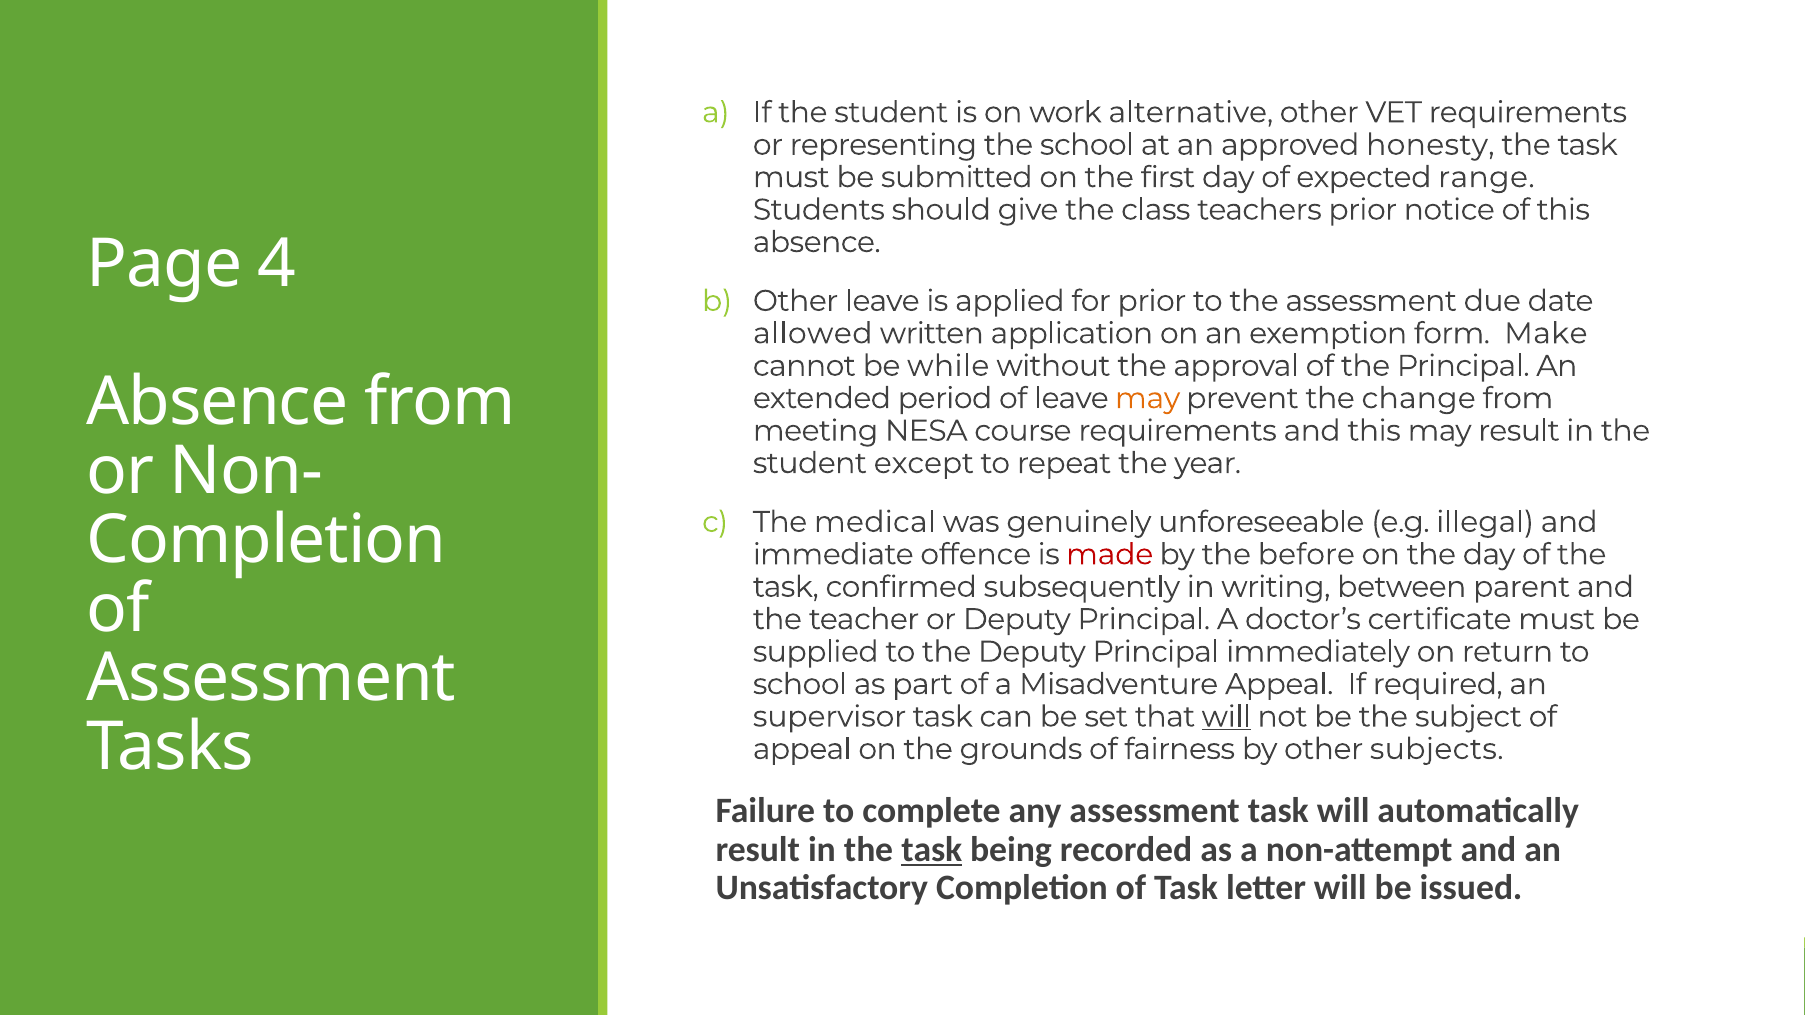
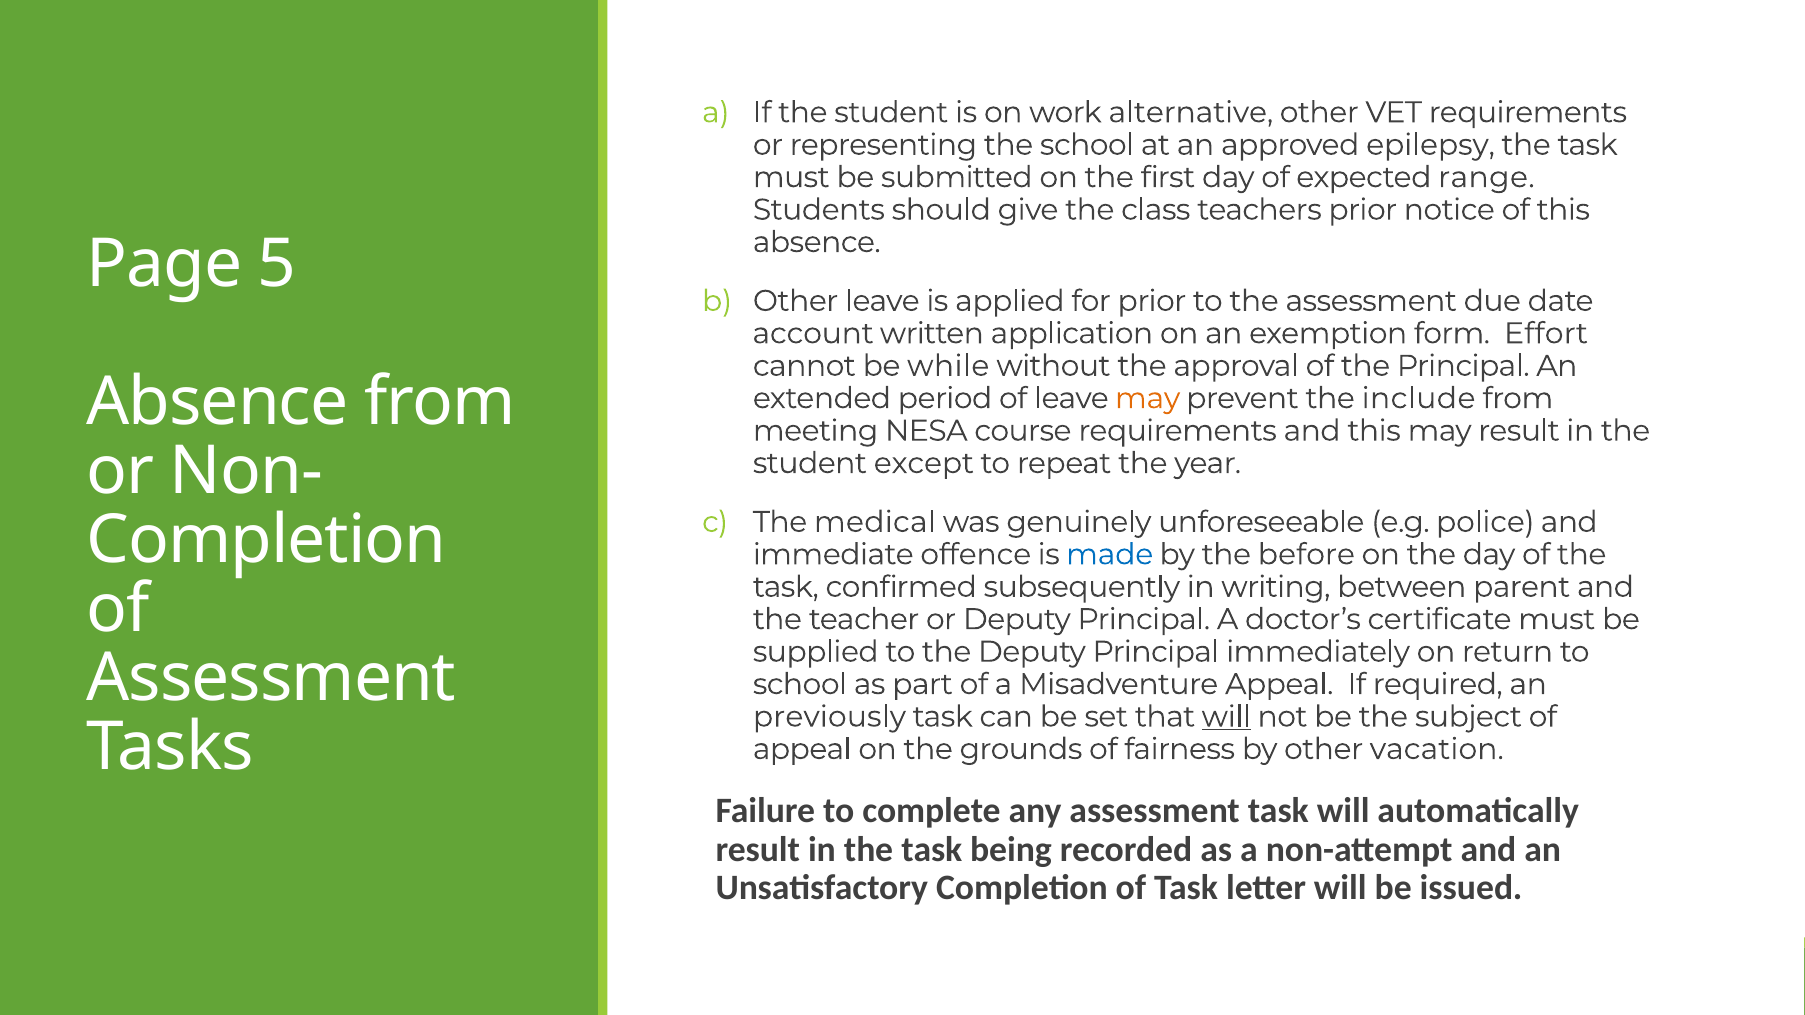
honesty: honesty -> epilepsy (1430, 145)
4: 4 -> 5 (277, 264)
allowed: allowed -> account (813, 334)
Make: Make -> Effort (1546, 334)
change: change -> include (1419, 398)
illegal: illegal -> police (1485, 522)
made colour: red -> blue (1110, 555)
supervisor: supervisor -> previously (829, 717)
subjects: subjects -> vacation (1437, 749)
task underline: present -> none (932, 850)
